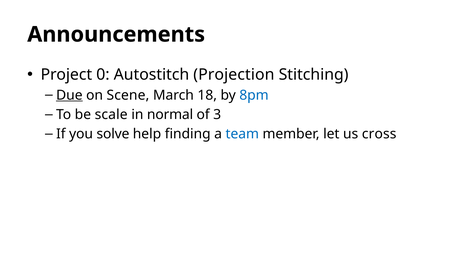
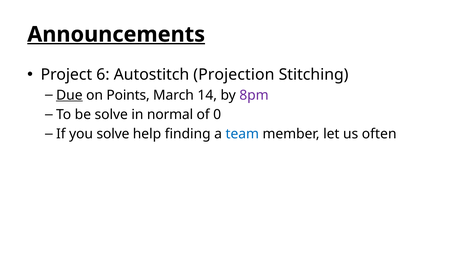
Announcements underline: none -> present (116, 34)
0: 0 -> 6 (103, 75)
Scene: Scene -> Points (128, 95)
18: 18 -> 14 (207, 95)
8pm colour: blue -> purple (254, 95)
be scale: scale -> solve (111, 114)
3: 3 -> 0 (217, 114)
cross: cross -> often (379, 134)
